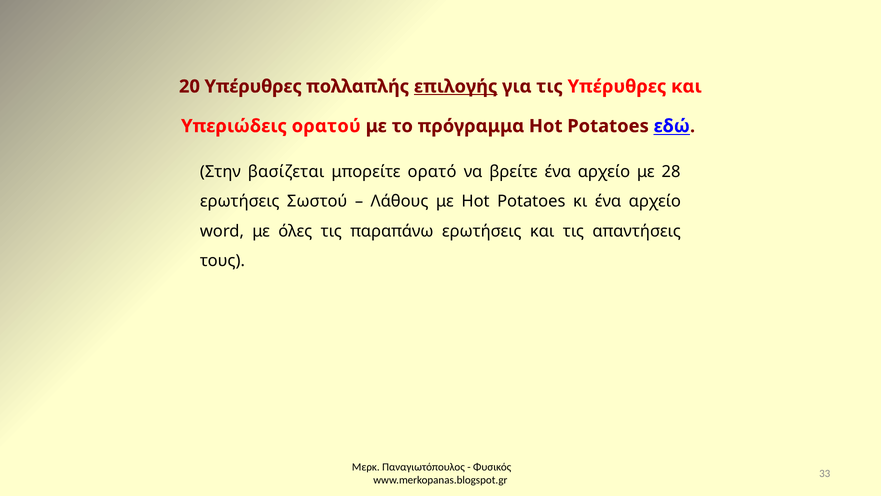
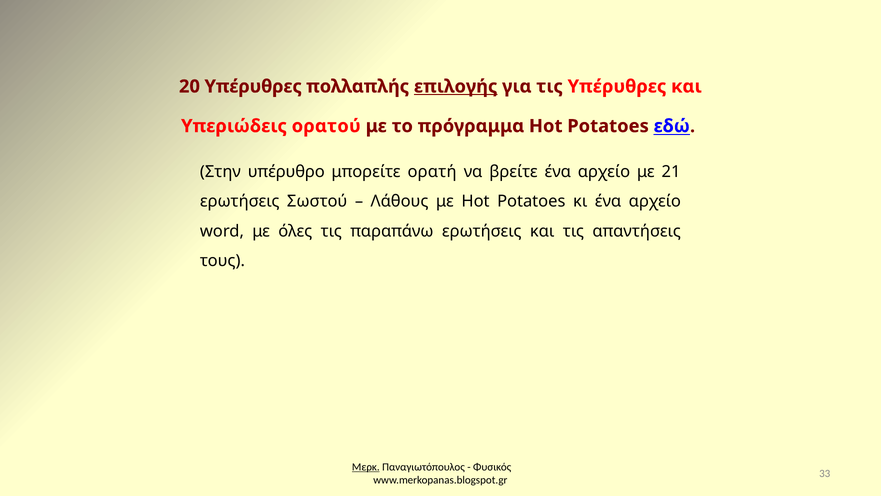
βασίζεται: βασίζεται -> υπέρυθρο (286, 172)
ορατό: ορατό -> ορατή (432, 172)
28: 28 -> 21 (671, 172)
Μερκ underline: none -> present (366, 467)
